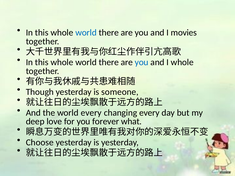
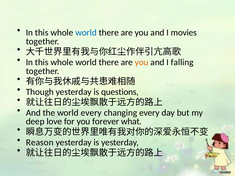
you colour: blue -> orange (142, 62)
I whole: whole -> falling (182, 62)
someone: someone -> questions (120, 92)
Choose: Choose -> Reason (40, 143)
